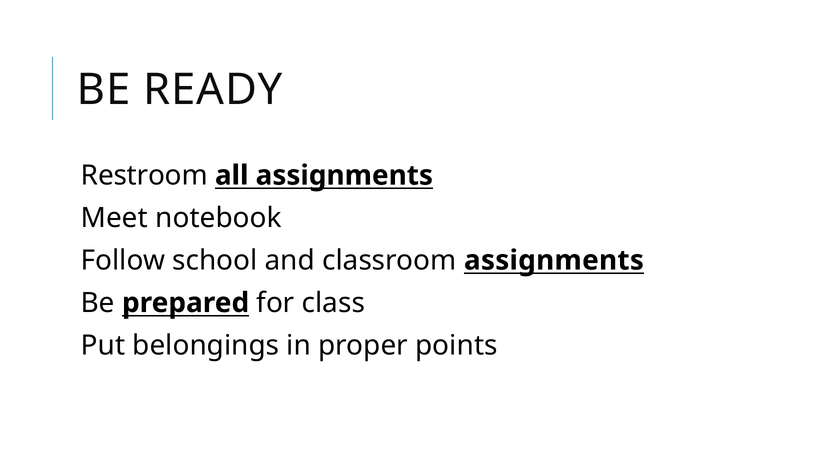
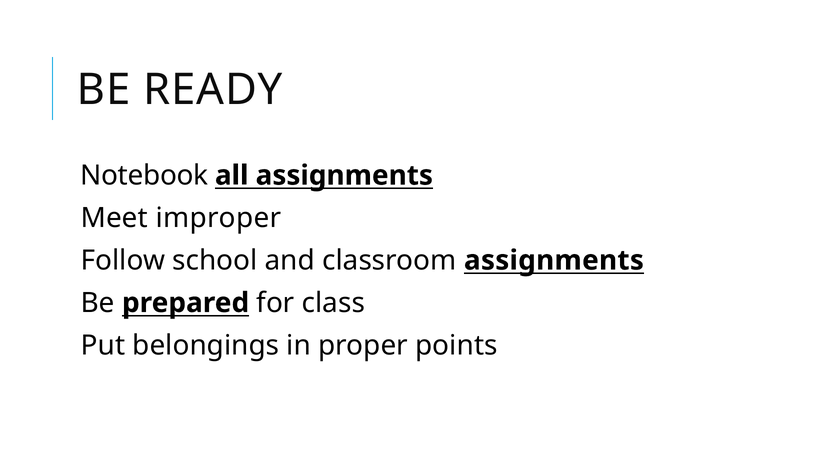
Restroom: Restroom -> Notebook (144, 175)
notebook: notebook -> improper (218, 218)
